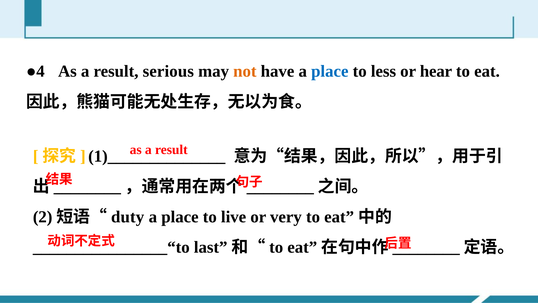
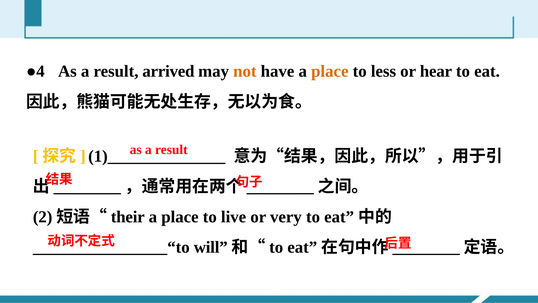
serious: serious -> arrived (168, 71)
place colour: blue -> orange (330, 71)
duty: duty -> their (128, 217)
last: last -> will (211, 247)
